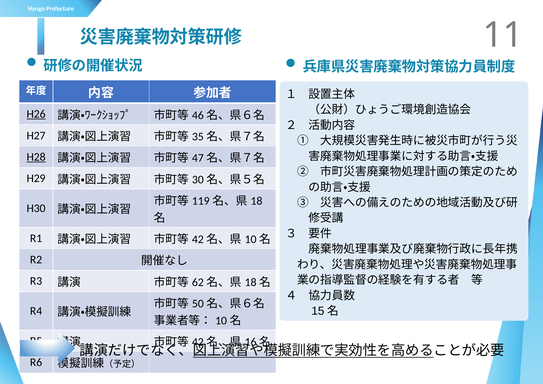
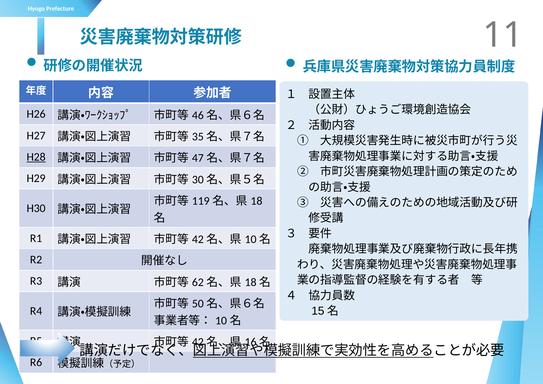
H26 underline: present -> none (36, 114)
